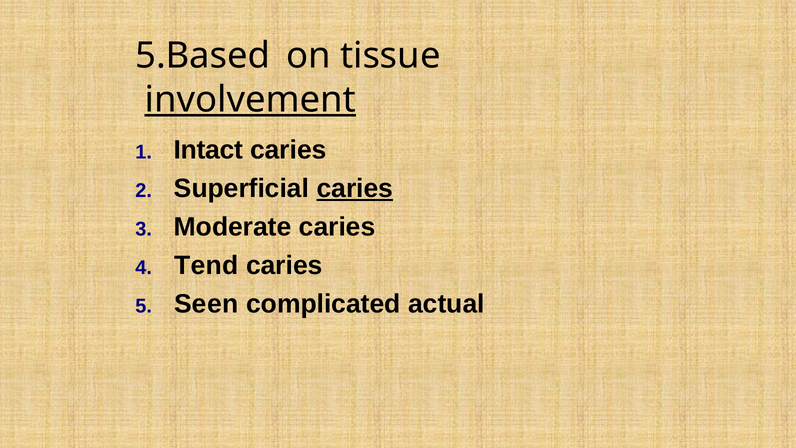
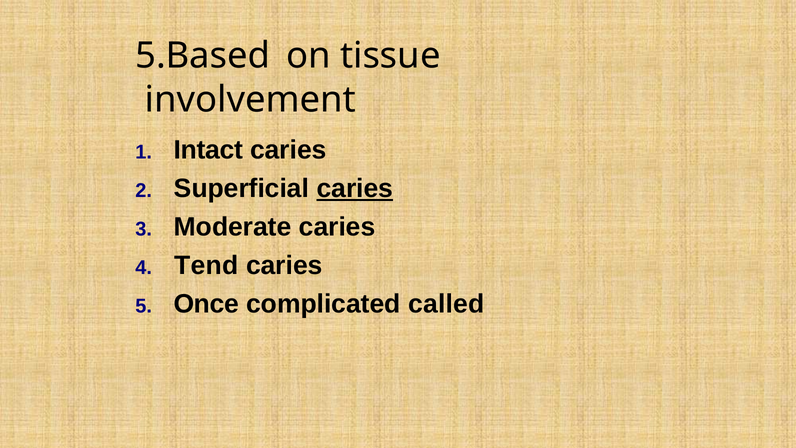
involvement underline: present -> none (250, 99)
Seen: Seen -> Once (206, 304)
actual: actual -> called (446, 304)
